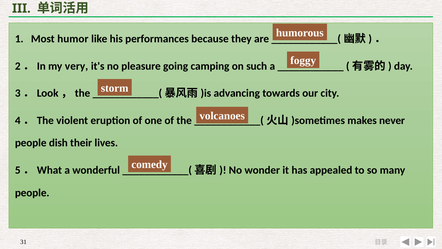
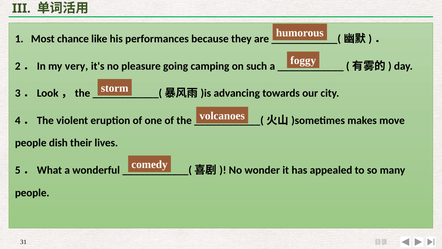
humor: humor -> chance (73, 39)
never: never -> move (392, 120)
